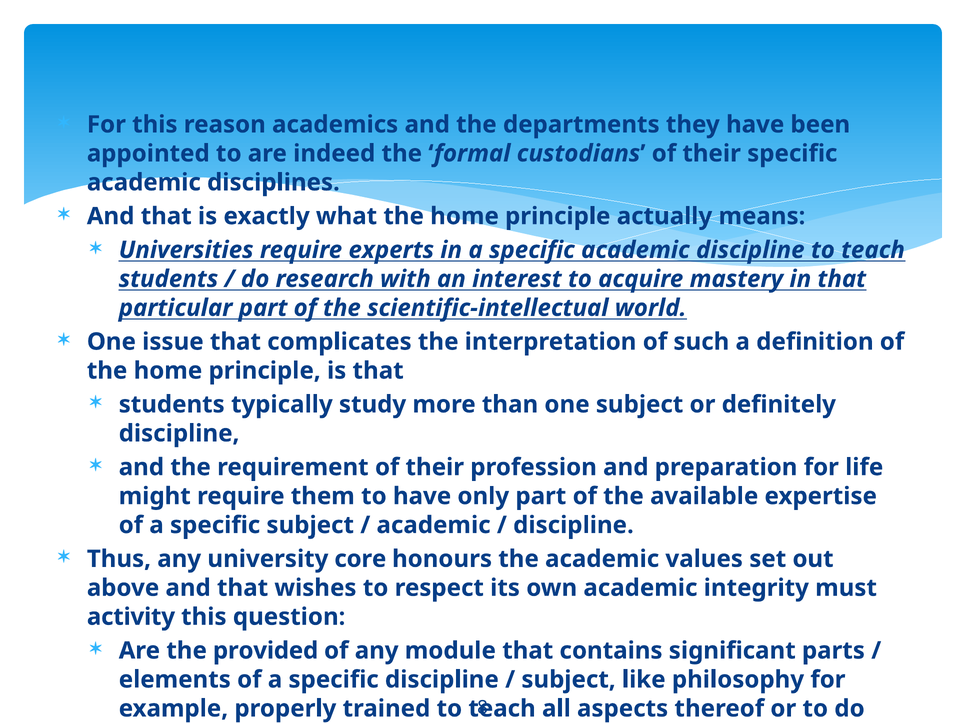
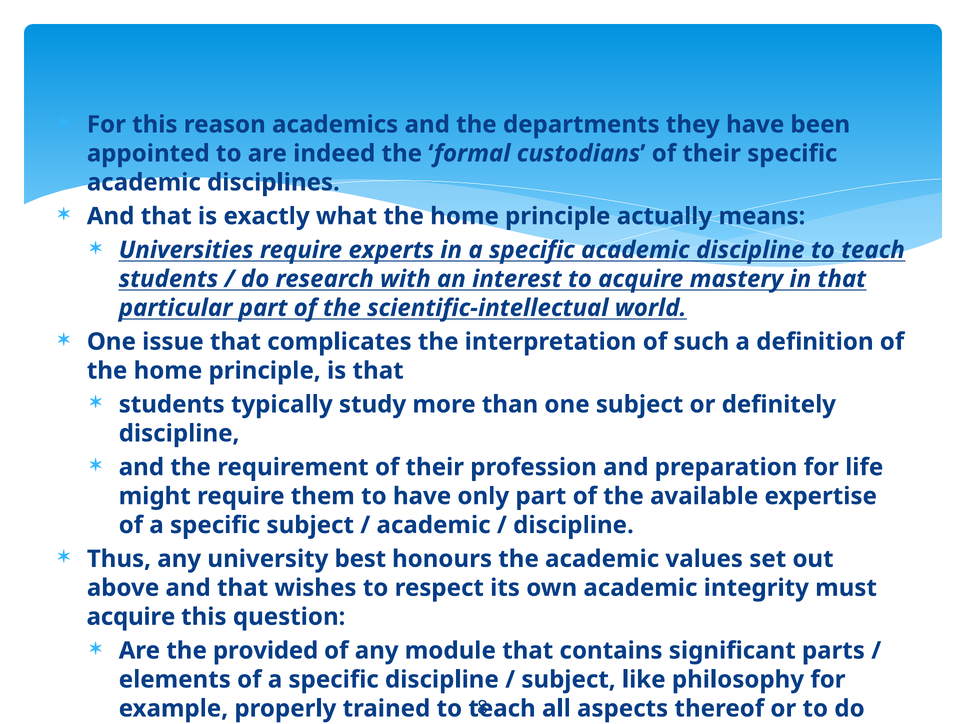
core: core -> best (360, 559)
activity: activity -> acquire (131, 617)
